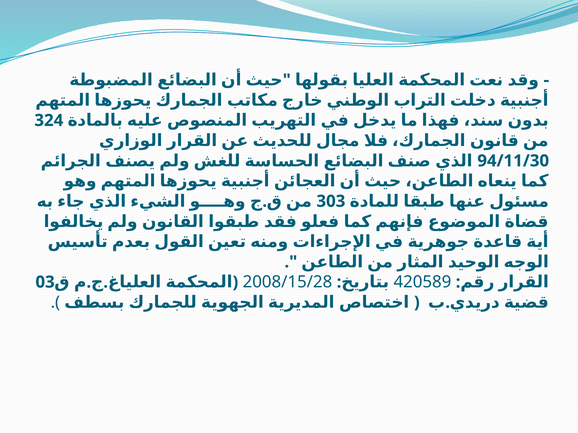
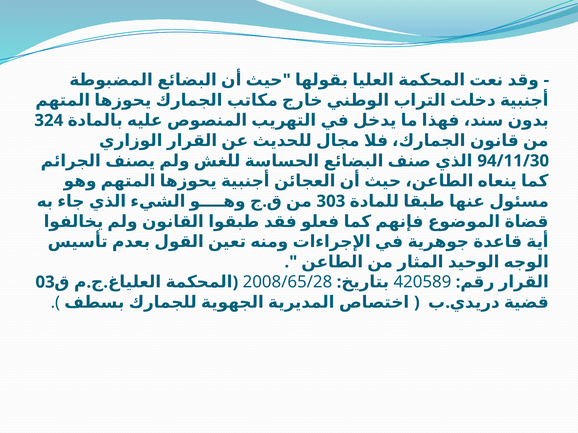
2008/15/28: 2008/15/28 -> 2008/65/28 (287, 282)
